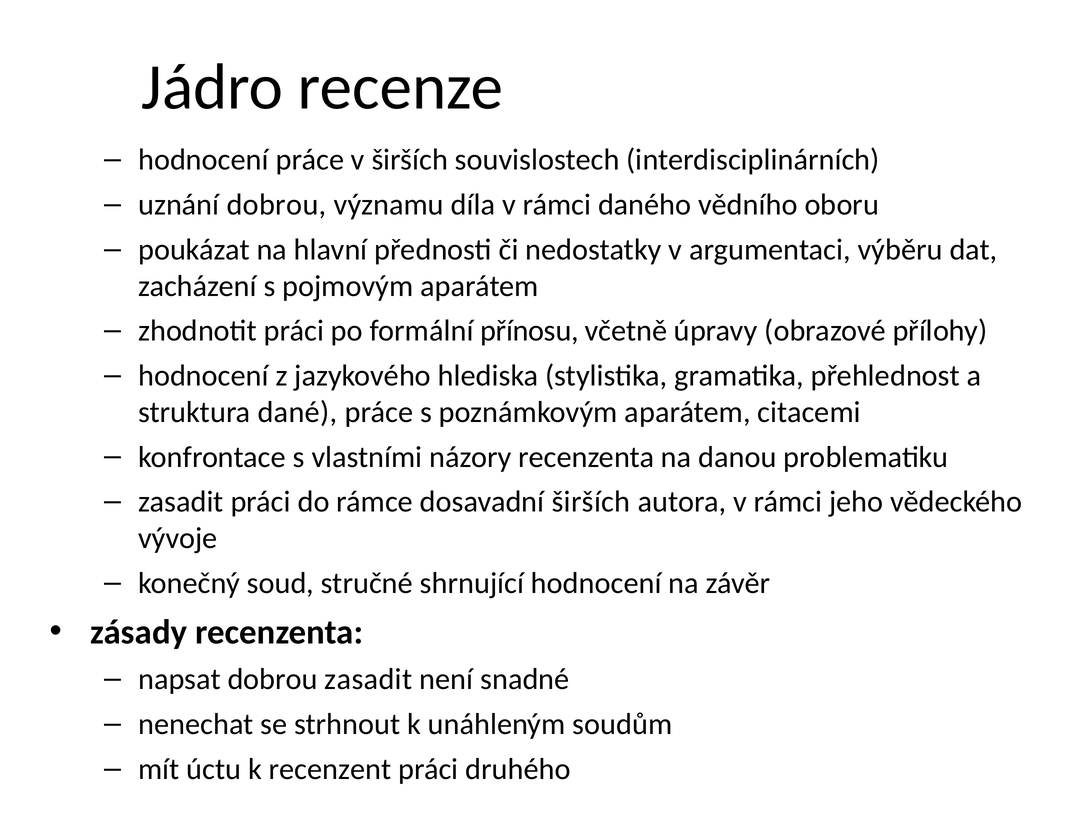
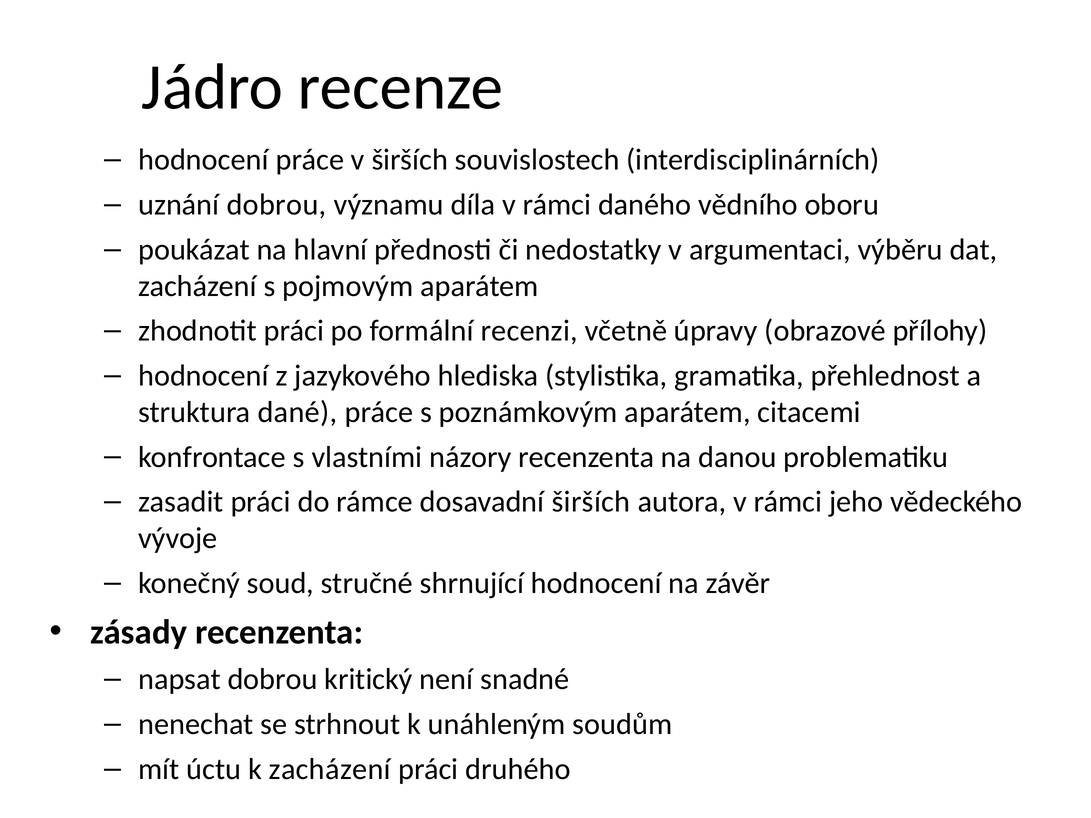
přínosu: přínosu -> recenzi (529, 331)
dobrou zasadit: zasadit -> kritický (368, 680)
k recenzent: recenzent -> zacházení (330, 769)
